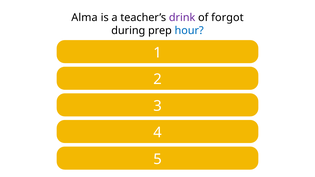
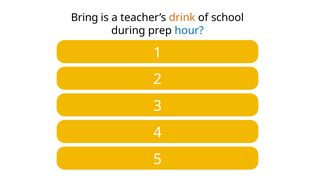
Alma: Alma -> Bring (85, 18)
drink colour: purple -> orange (182, 18)
forgot: forgot -> school (227, 18)
